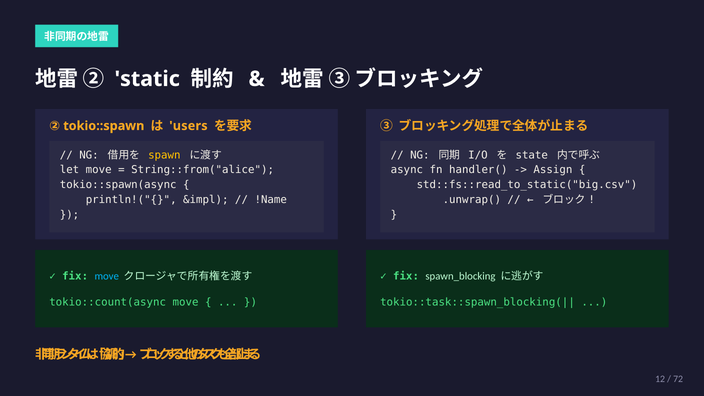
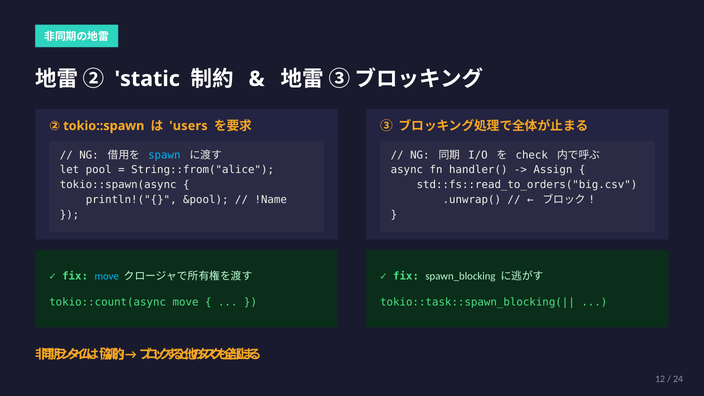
spawn colour: yellow -> light blue (164, 155)
state: state -> check (532, 155)
let move: move -> pool (99, 170)
std::fs::read_to_static("big.csv: std::fs::read_to_static("big.csv -> std::fs::read_to_orders("big.csv (527, 185)
&impl: &impl -> &pool (206, 200)
72: 72 -> 24 (678, 379)
